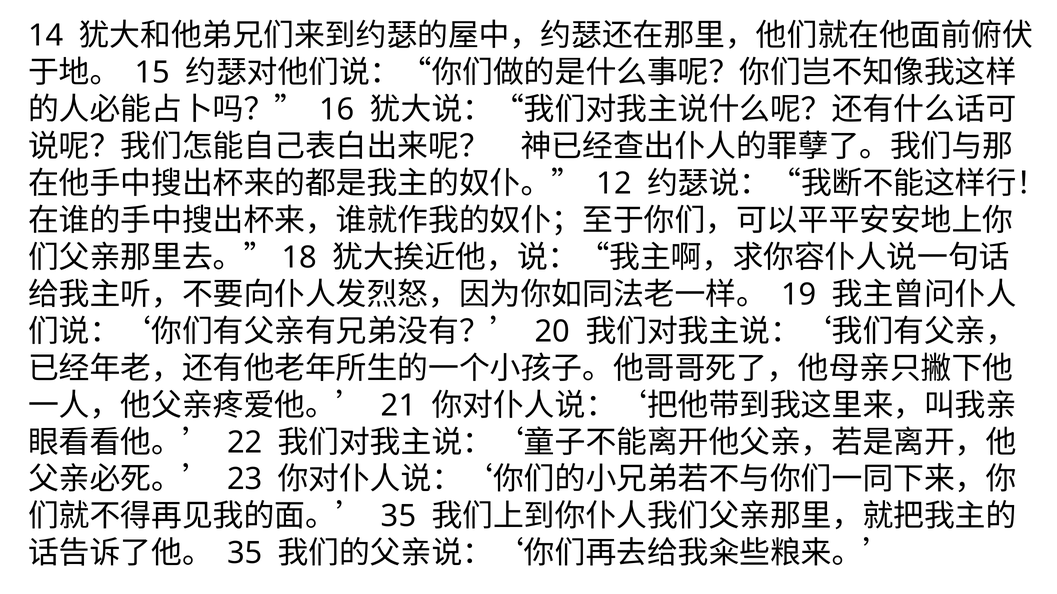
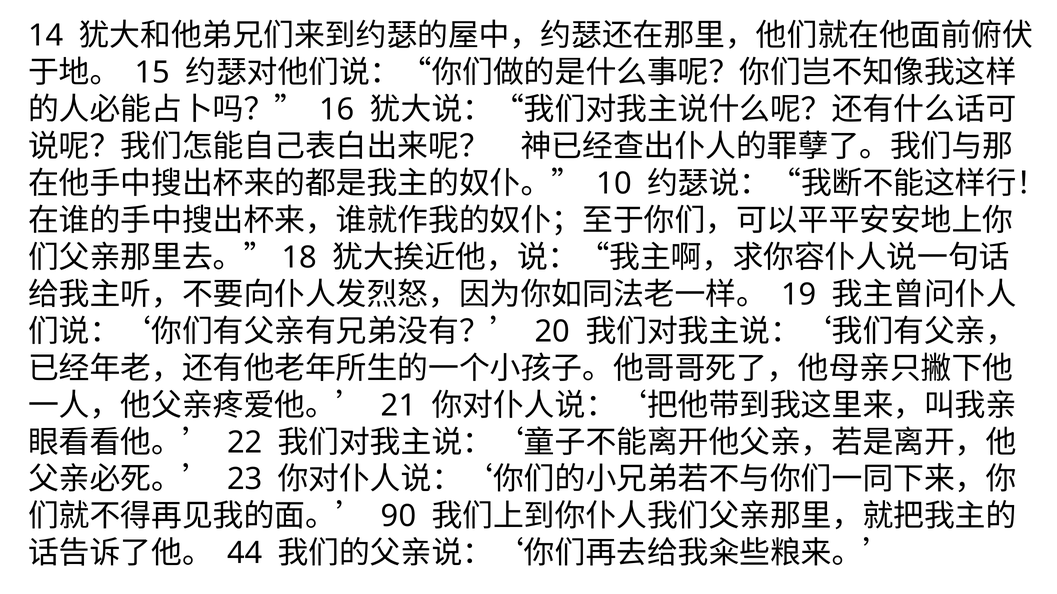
12: 12 -> 10 (614, 184)
35: 35 -> 90 (399, 517)
35: 35 -> 44 (245, 554)
